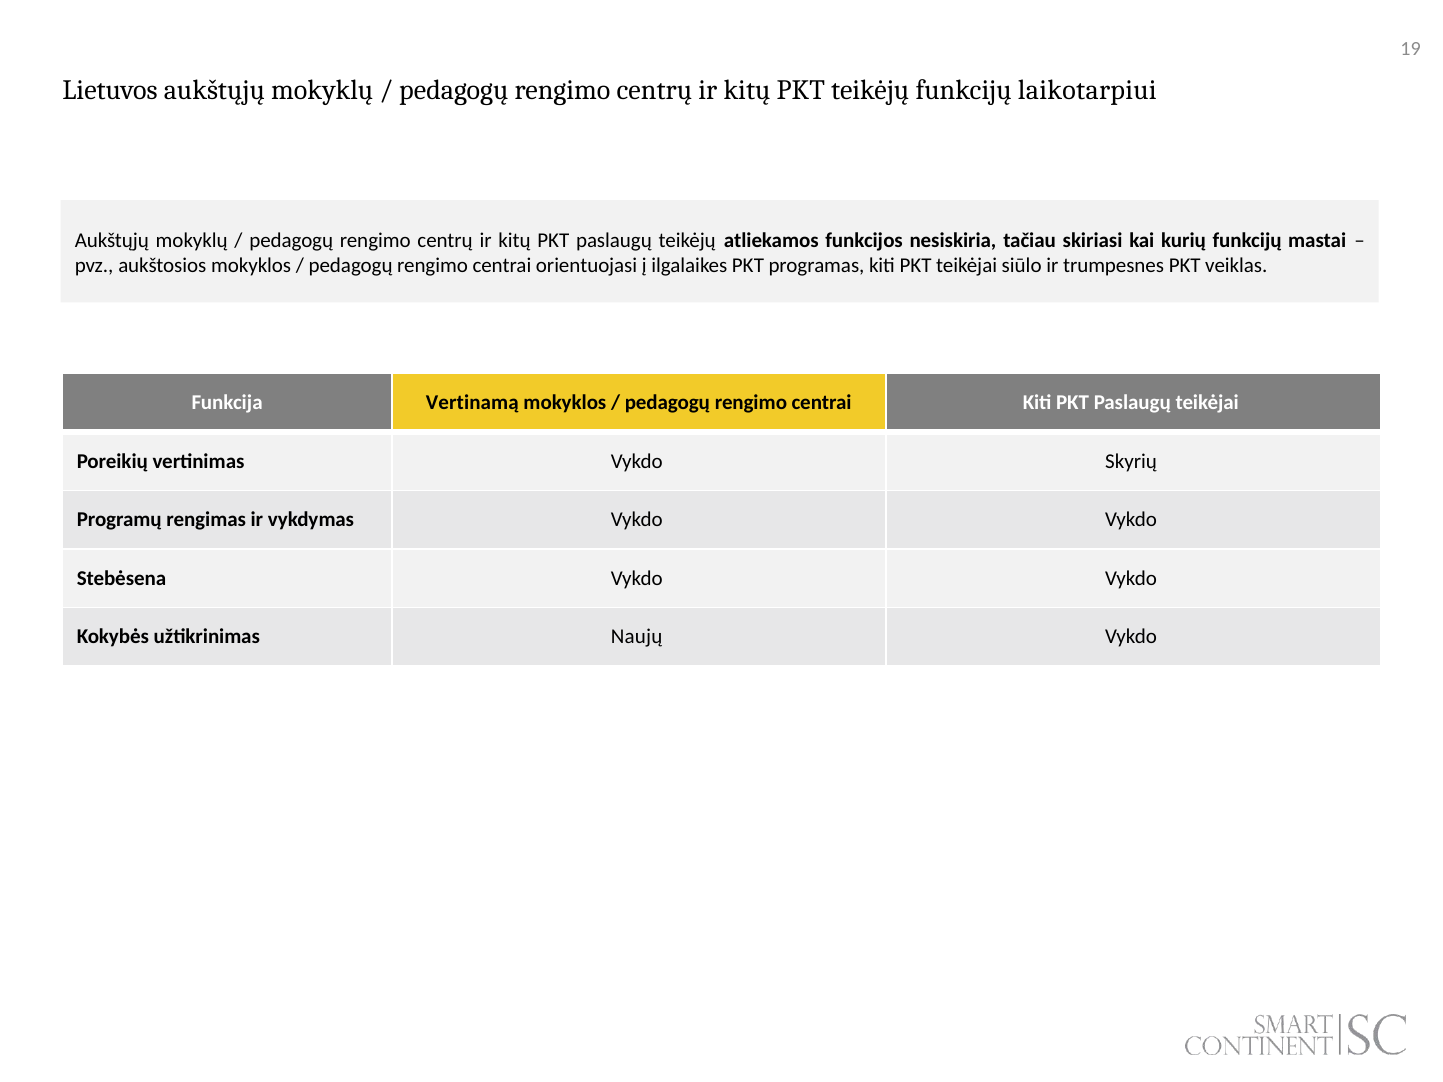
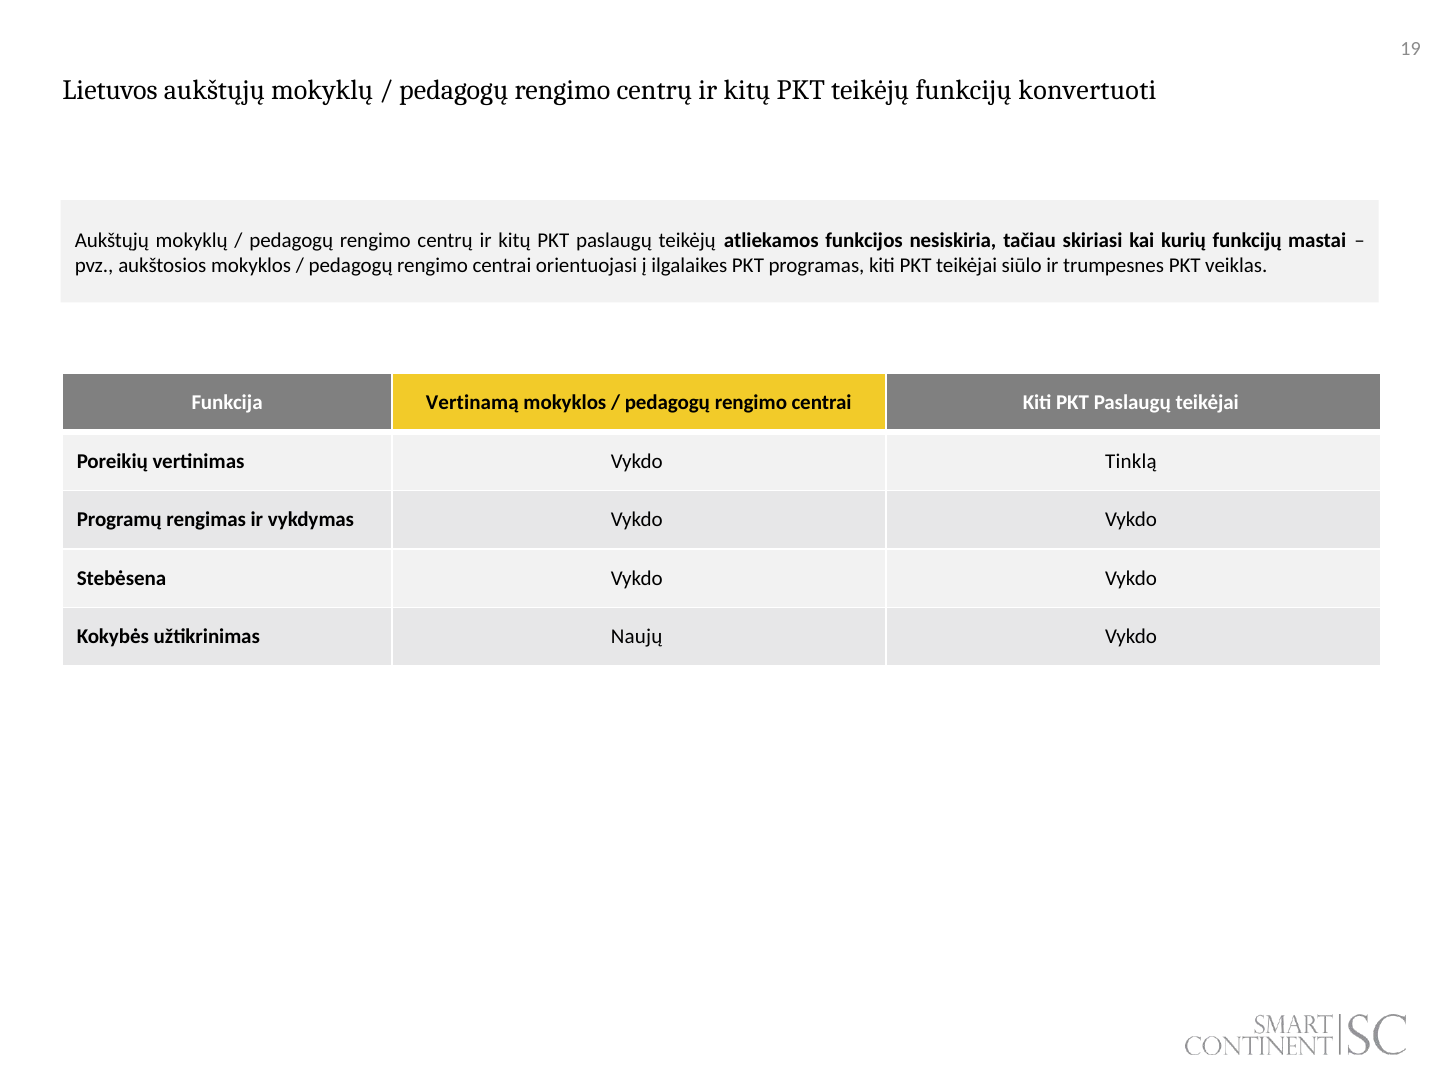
laikotarpiui: laikotarpiui -> konvertuoti (1087, 91)
Skyrių: Skyrių -> Tinklą (1131, 462)
